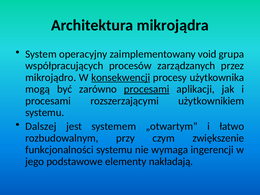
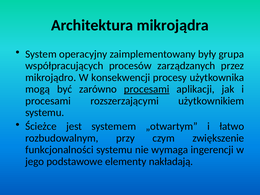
void: void -> były (207, 54)
konsekwencji underline: present -> none (121, 77)
Dalszej: Dalszej -> Ścieżce (41, 126)
